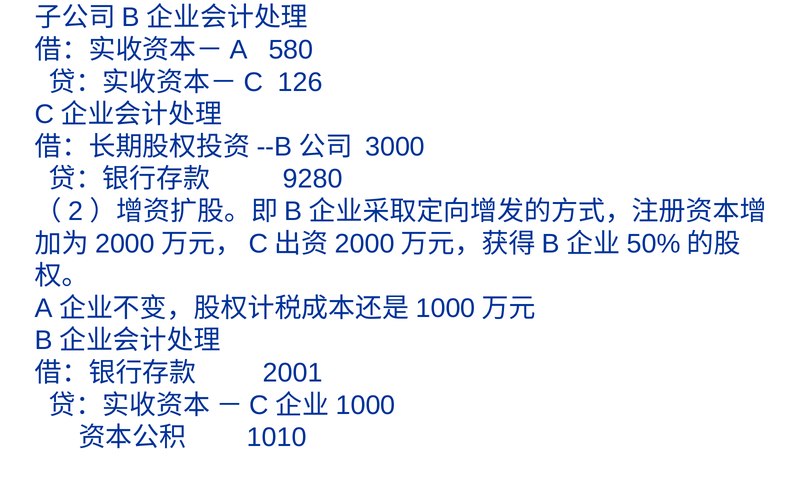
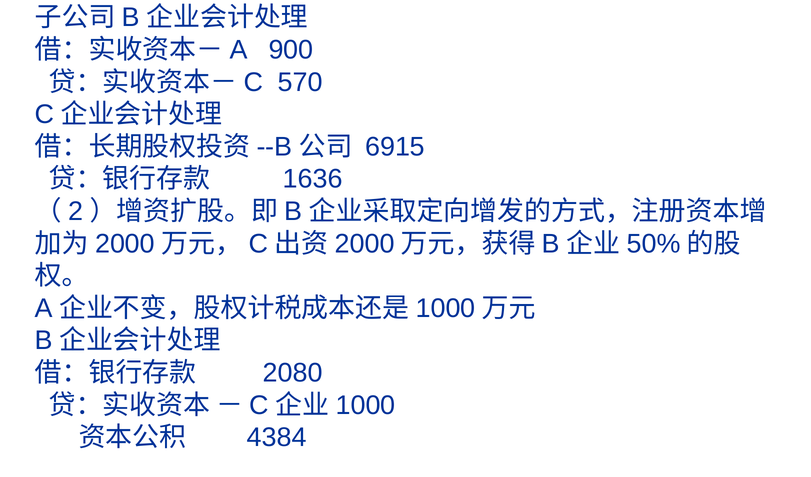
580: 580 -> 900 (291, 50)
126: 126 -> 570 (300, 82)
3000: 3000 -> 6915 (395, 147)
9280: 9280 -> 1636 (313, 179)
2001: 2001 -> 2080 (293, 373)
1010: 1010 -> 4384 (277, 438)
